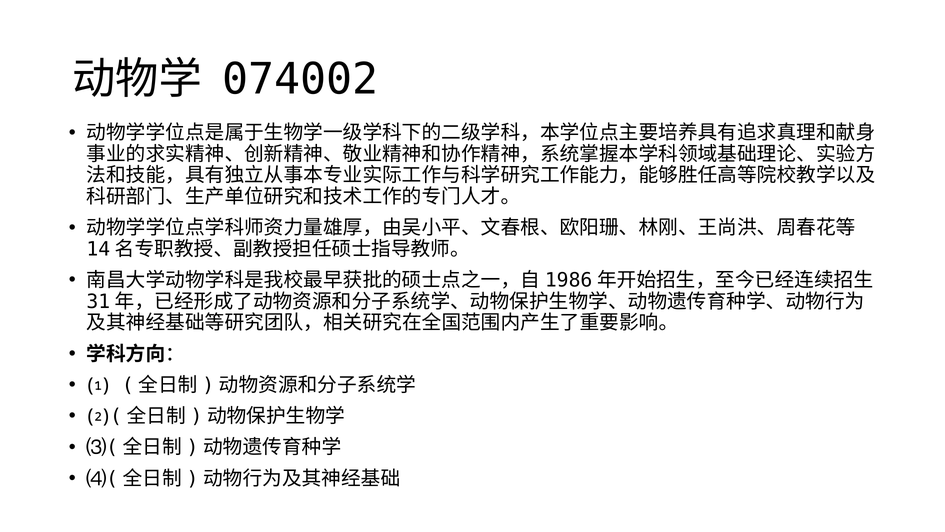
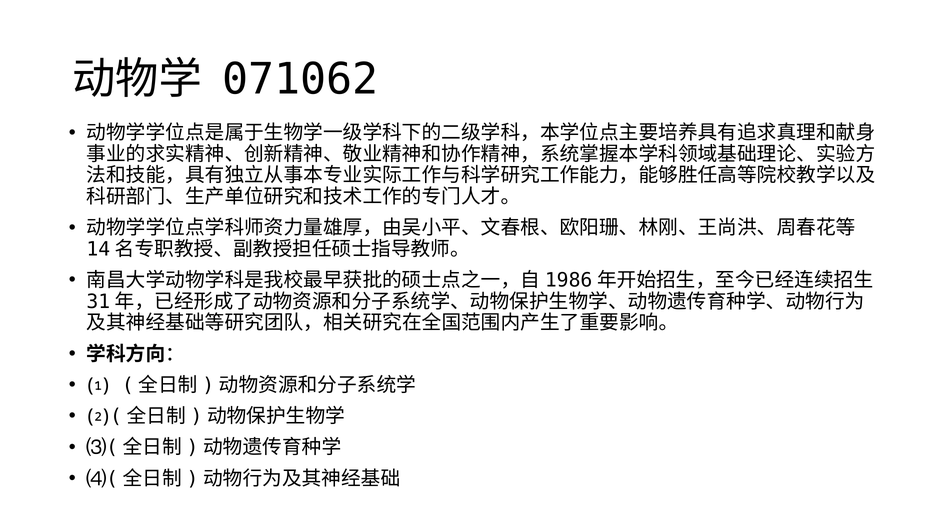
074002: 074002 -> 071062 (300, 79)
